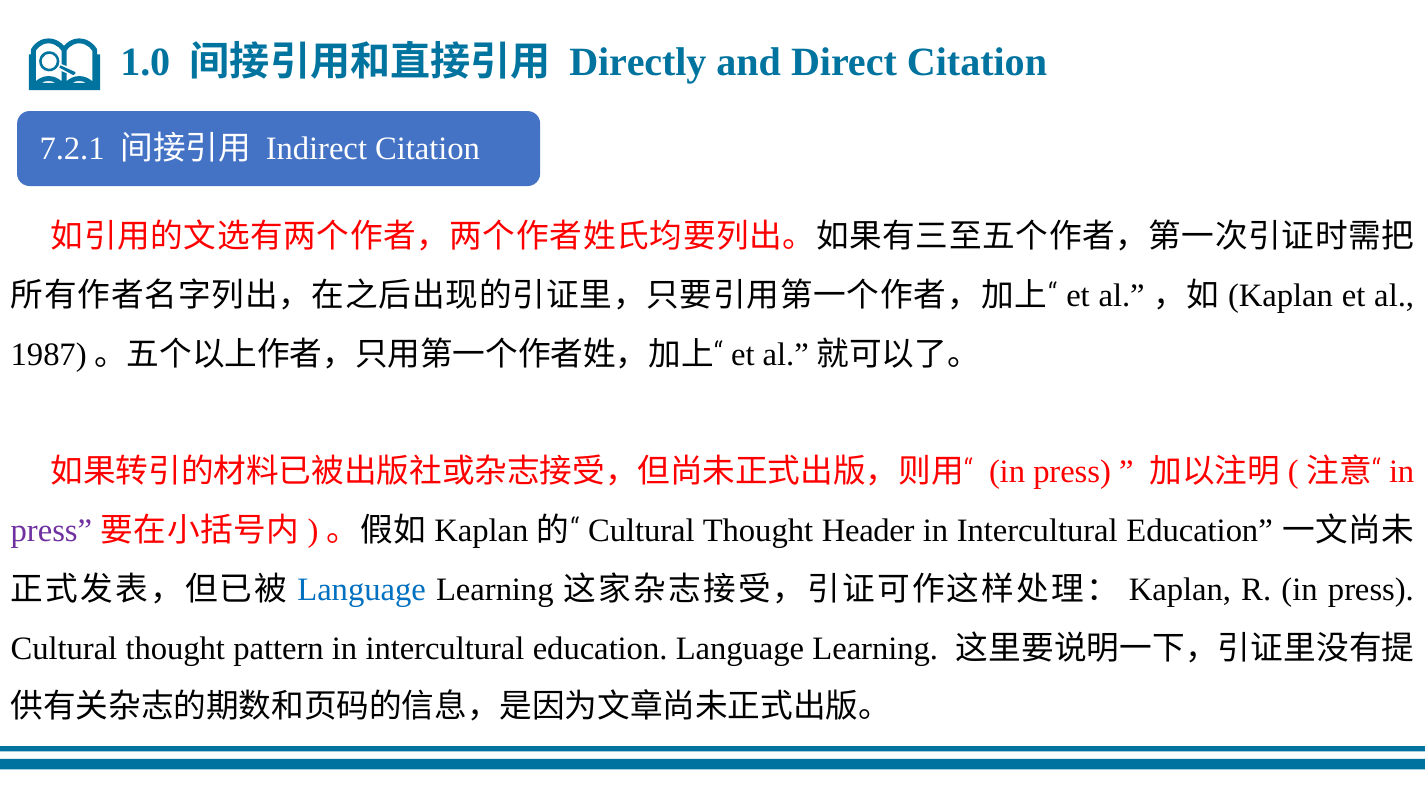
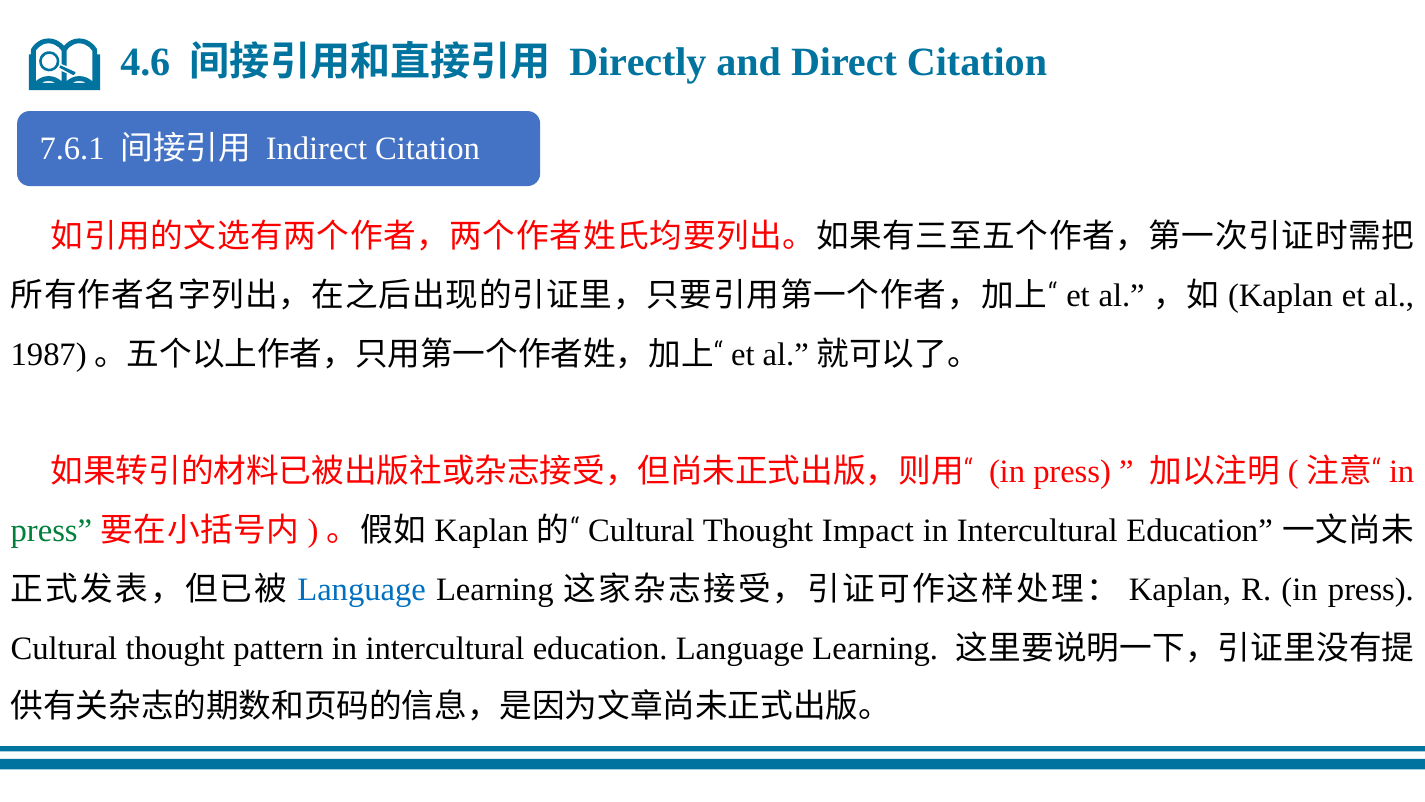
1.0: 1.0 -> 4.6 (145, 62)
7.2.1: 7.2.1 -> 7.6.1 (72, 148)
press colour: purple -> green (51, 531)
Header: Header -> Impact (868, 531)
